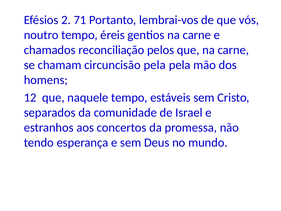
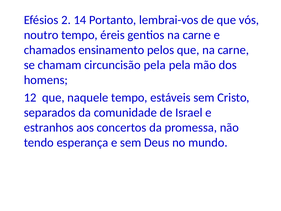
71: 71 -> 14 (80, 20)
reconciliação: reconciliação -> ensinamento (111, 50)
